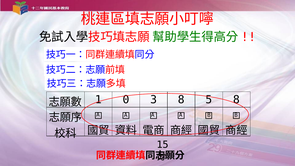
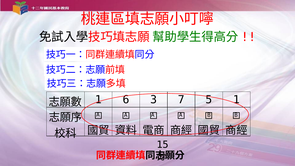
0: 0 -> 6 (126, 100)
3 8: 8 -> 7 (181, 100)
5 8: 8 -> 1 (236, 100)
